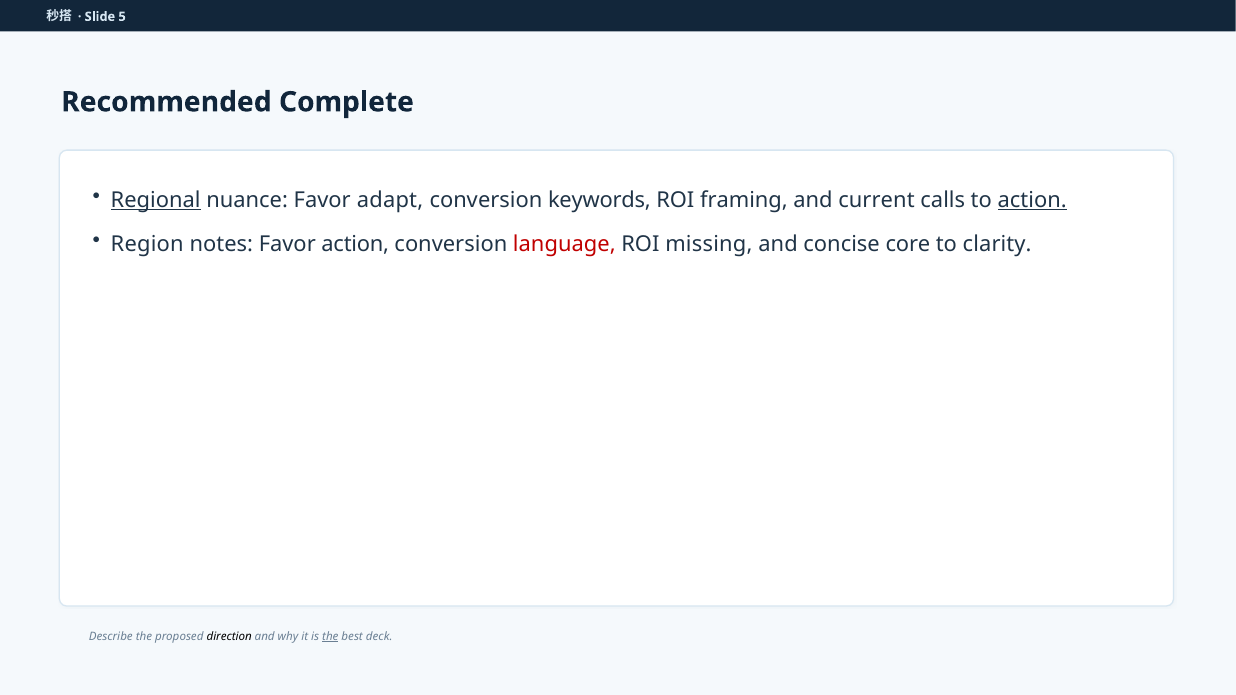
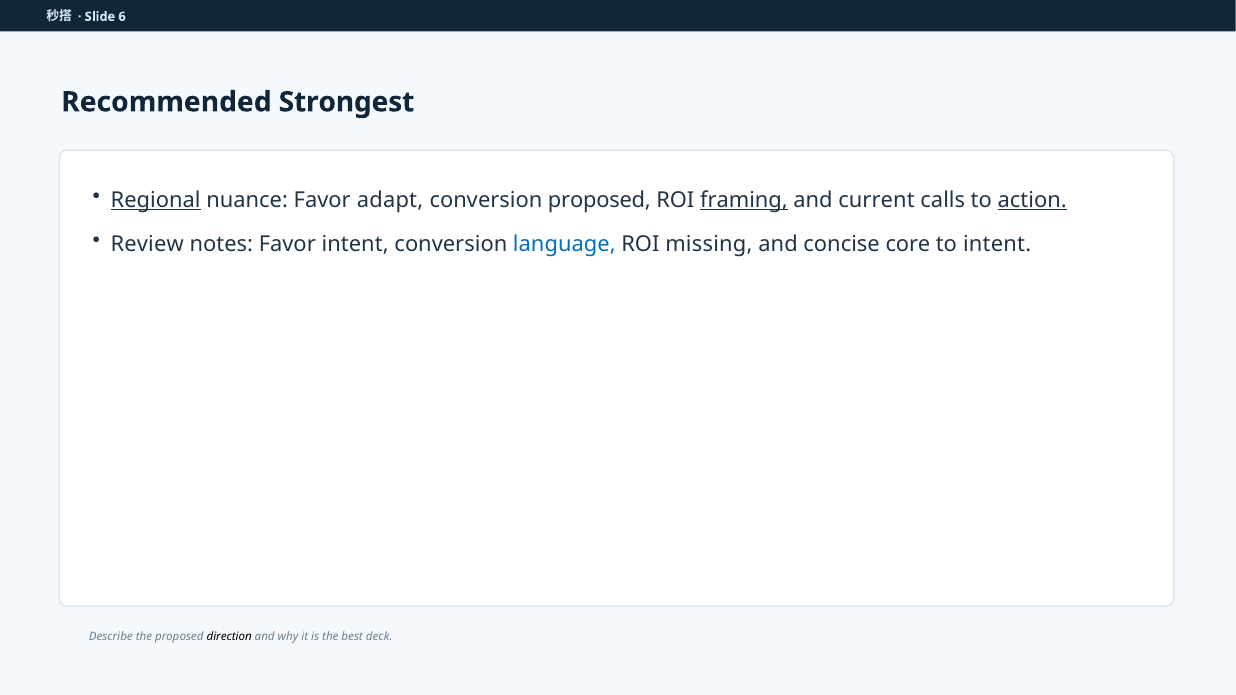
5: 5 -> 6 (122, 17)
Complete: Complete -> Strongest (347, 102)
conversion keywords: keywords -> proposed (599, 200)
framing underline: none -> present (744, 200)
Region: Region -> Review (147, 244)
Favor action: action -> intent (355, 244)
language colour: red -> blue (564, 244)
to clarity: clarity -> intent (997, 244)
the underline: present -> none (330, 637)
